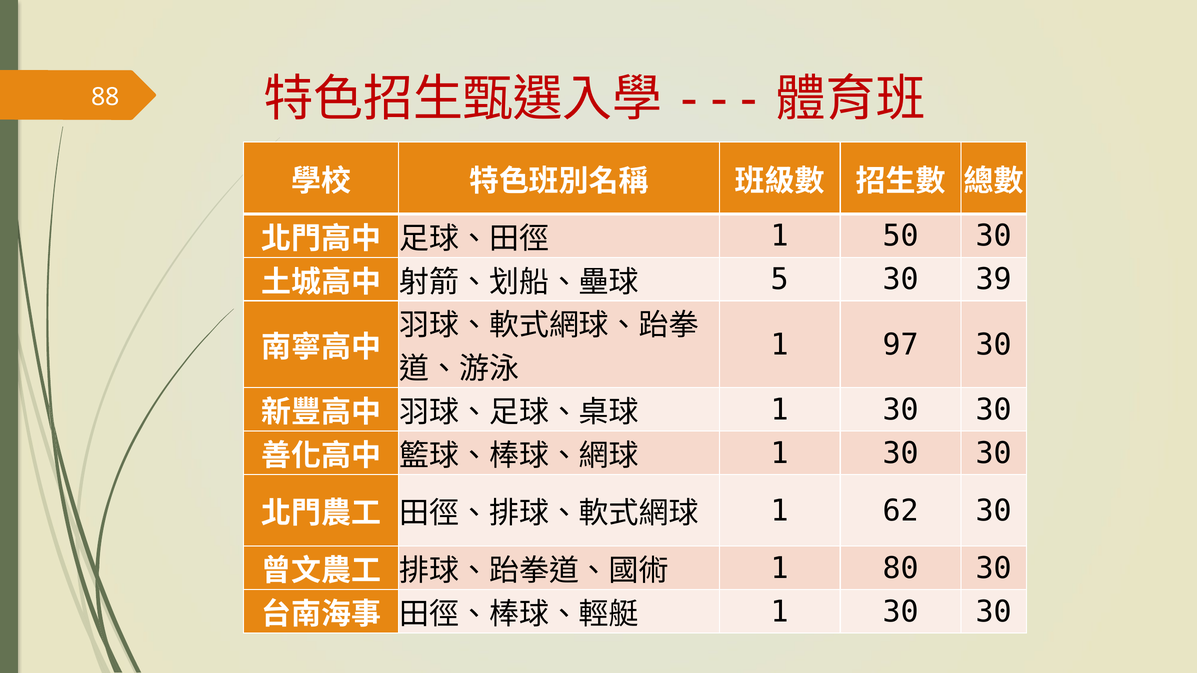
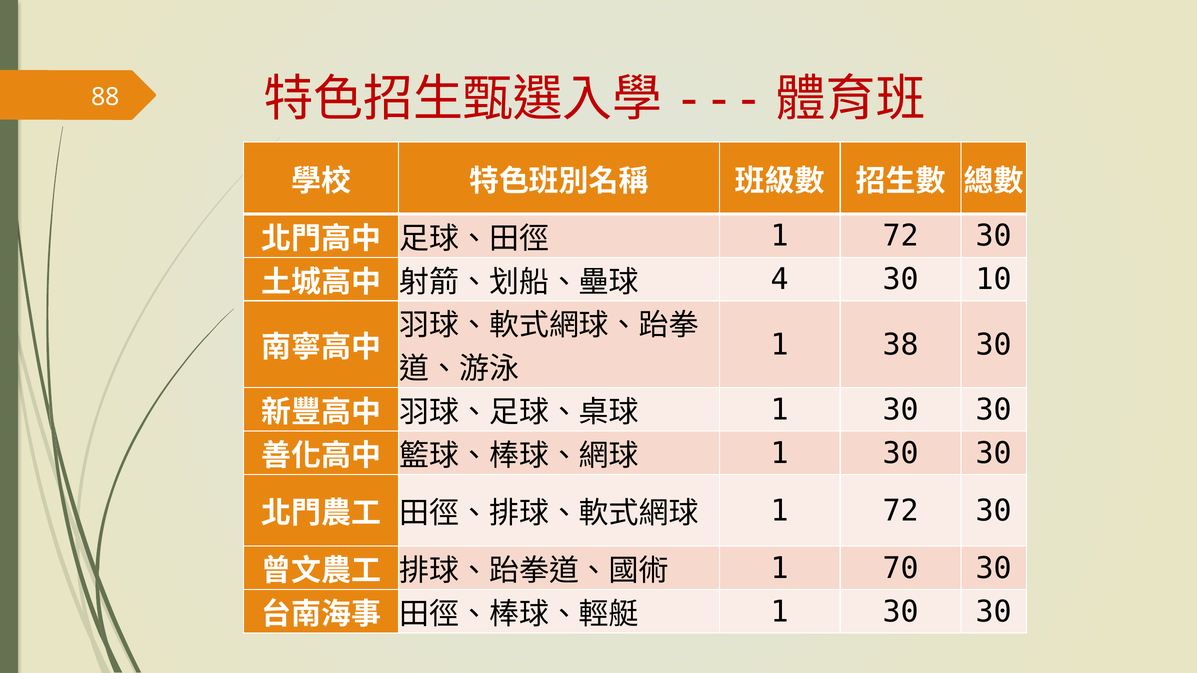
50: 50 -> 72 (901, 236)
5: 5 -> 4 (780, 280)
39: 39 -> 10 (994, 280)
97: 97 -> 38 (901, 345)
62: 62 -> 72 (901, 511)
80: 80 -> 70 (901, 569)
